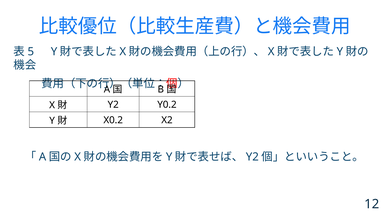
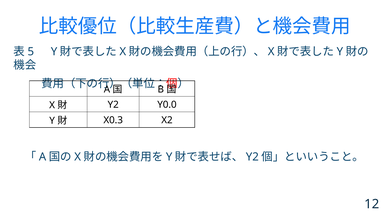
Y0.2: Y0.2 -> Y0.0 (167, 105)
X0.2: X0.2 -> X0.3 (113, 120)
